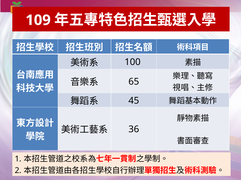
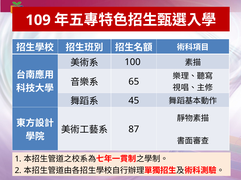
36: 36 -> 87 (134, 130)
